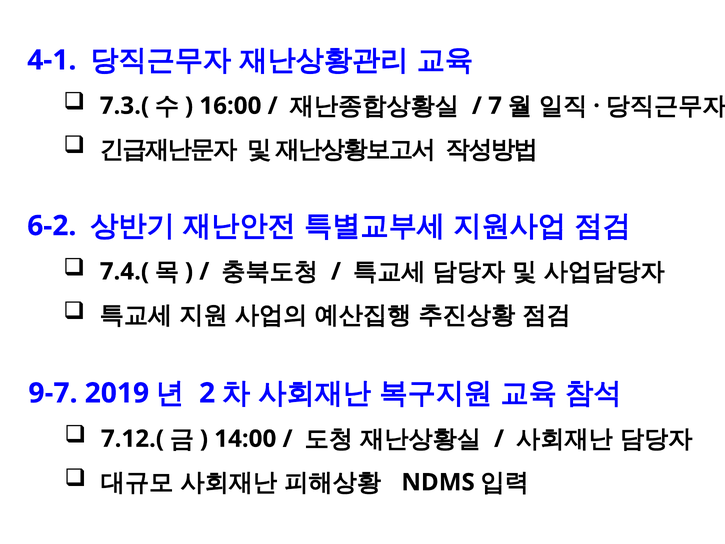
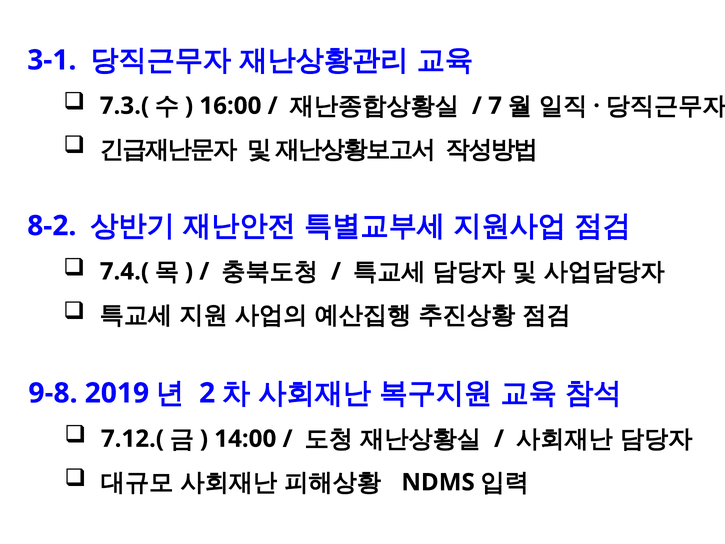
4-1: 4-1 -> 3-1 (52, 60)
6-2: 6-2 -> 8-2 (52, 226)
9-7: 9-7 -> 9-8 (53, 393)
